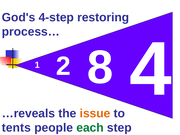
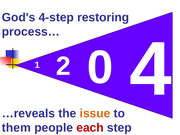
8: 8 -> 0 (100, 68)
tents: tents -> them (16, 128)
each colour: green -> red (90, 128)
